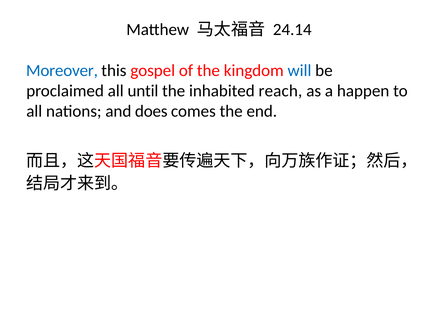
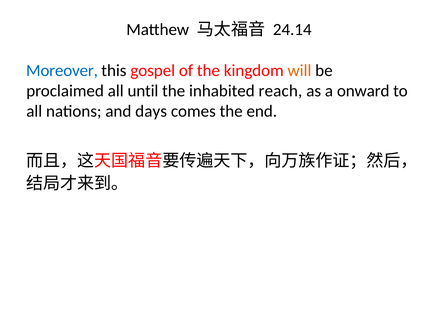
will colour: blue -> orange (299, 71)
happen: happen -> onward (363, 91)
does: does -> days (151, 111)
